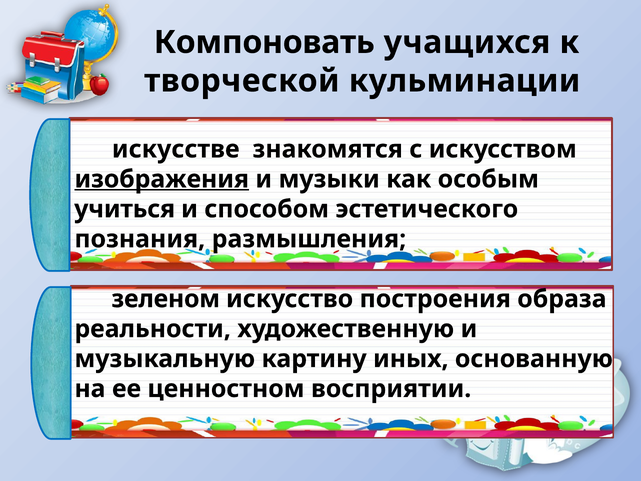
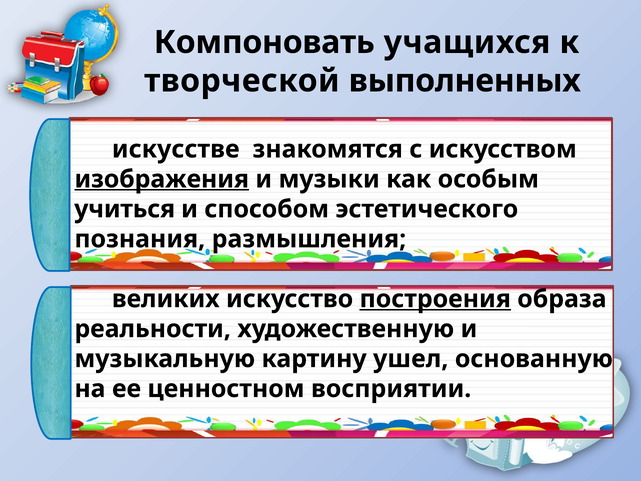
кульминации: кульминации -> выполненных (465, 81)
зеленом: зеленом -> великих (166, 299)
построения underline: none -> present (435, 299)
иных: иных -> ушел (411, 359)
